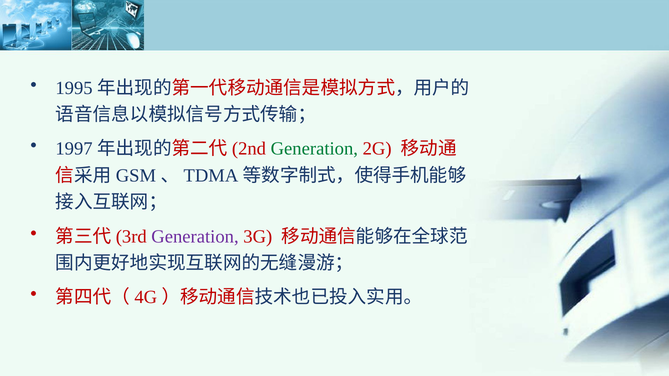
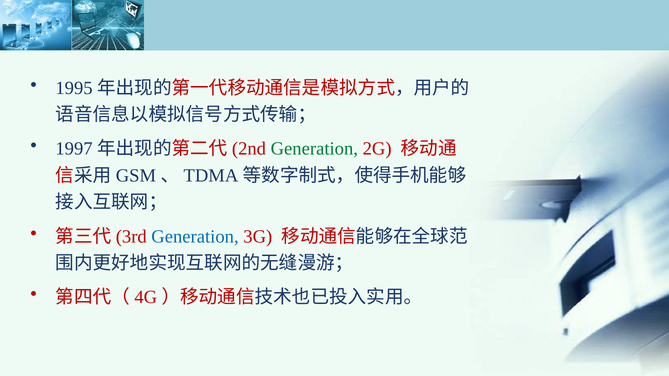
Generation colour: purple -> blue (195, 237)
